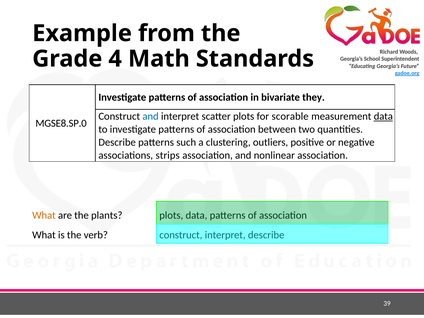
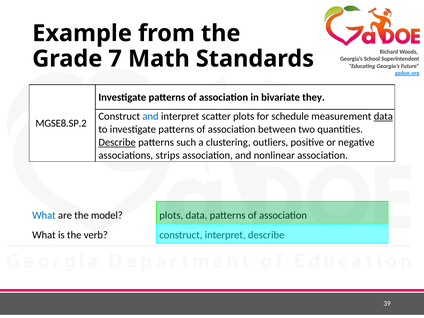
4: 4 -> 7 (115, 59)
scorable: scorable -> schedule (290, 116)
MGSE8.SP.0: MGSE8.SP.0 -> MGSE8.SP.2 (61, 123)
Describe underline: none -> present (117, 142)
What colour: orange -> blue (44, 215)
plants: plants -> model (107, 215)
